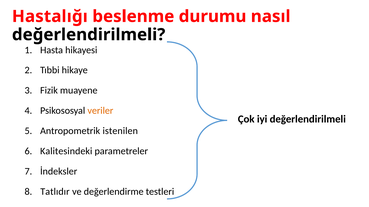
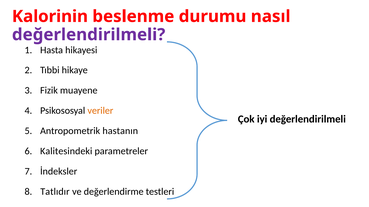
Hastalığı: Hastalığı -> Kalorinin (50, 16)
değerlendirilmeli colour: black -> purple (89, 35)
istenilen: istenilen -> hastanın (120, 131)
